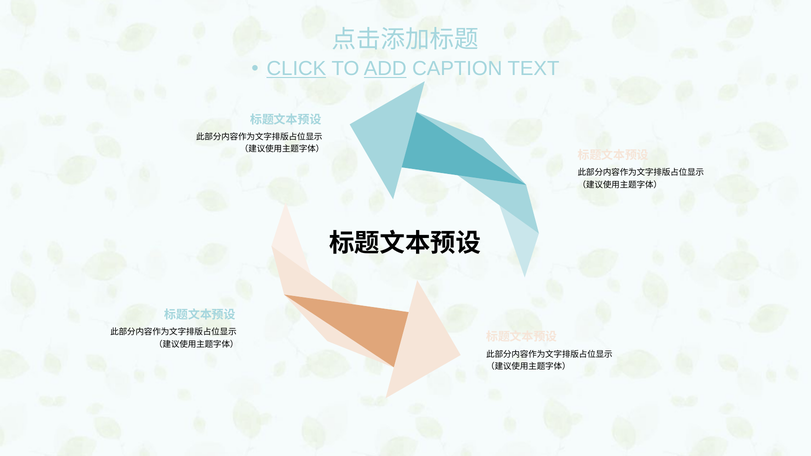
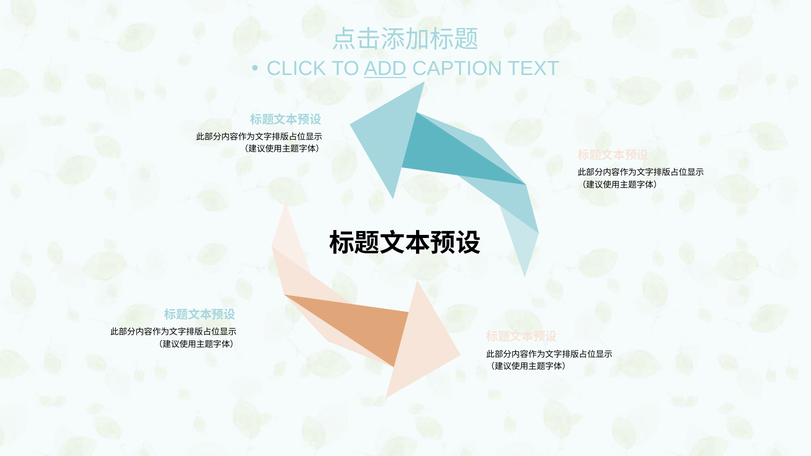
CLICK underline: present -> none (296, 69)
